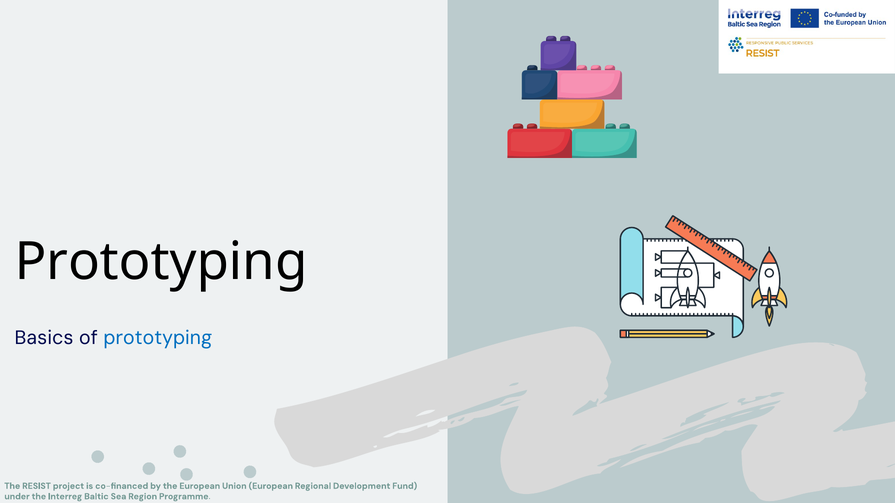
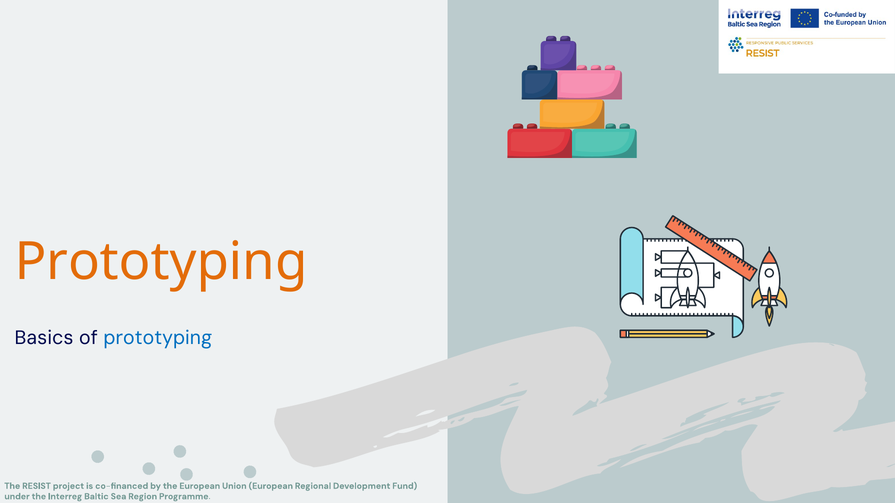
Prototyping colour: black -> orange (161, 262)
